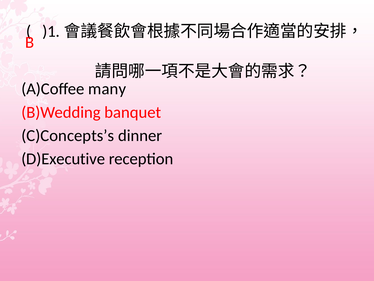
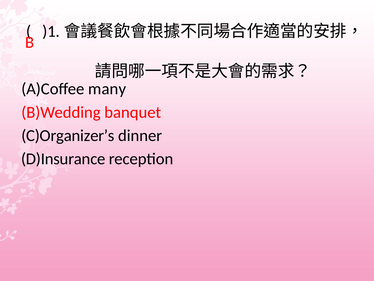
C)Concepts’s: C)Concepts’s -> C)Organizer’s (68, 135)
D)Executive: D)Executive -> D)Insurance (63, 159)
